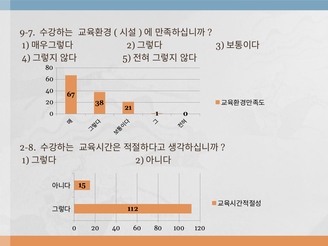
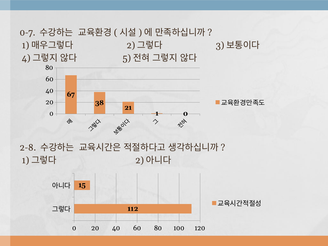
9-7: 9-7 -> 0-7 (27, 33)
